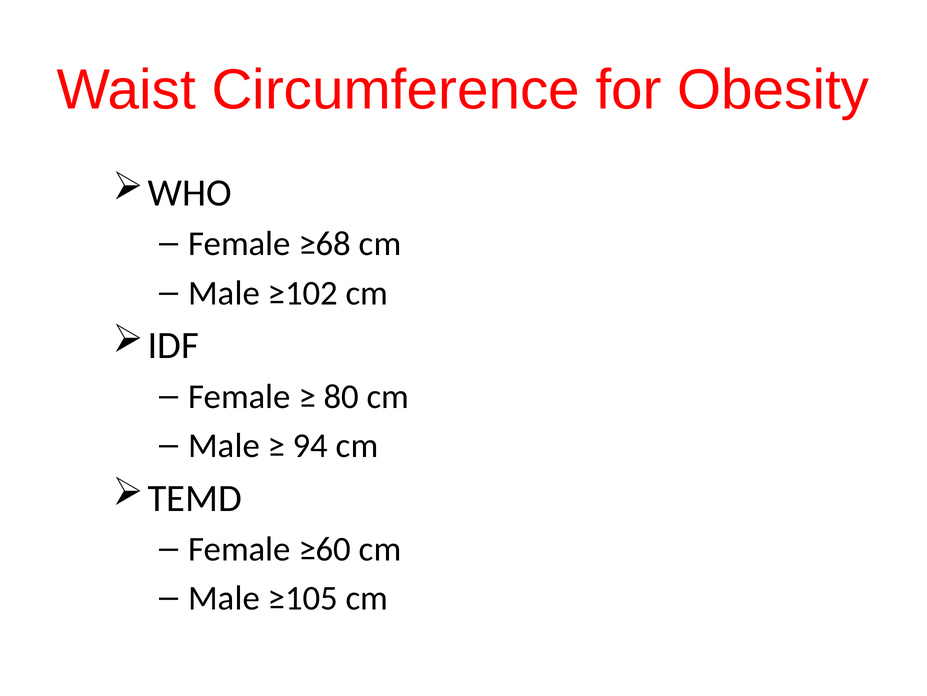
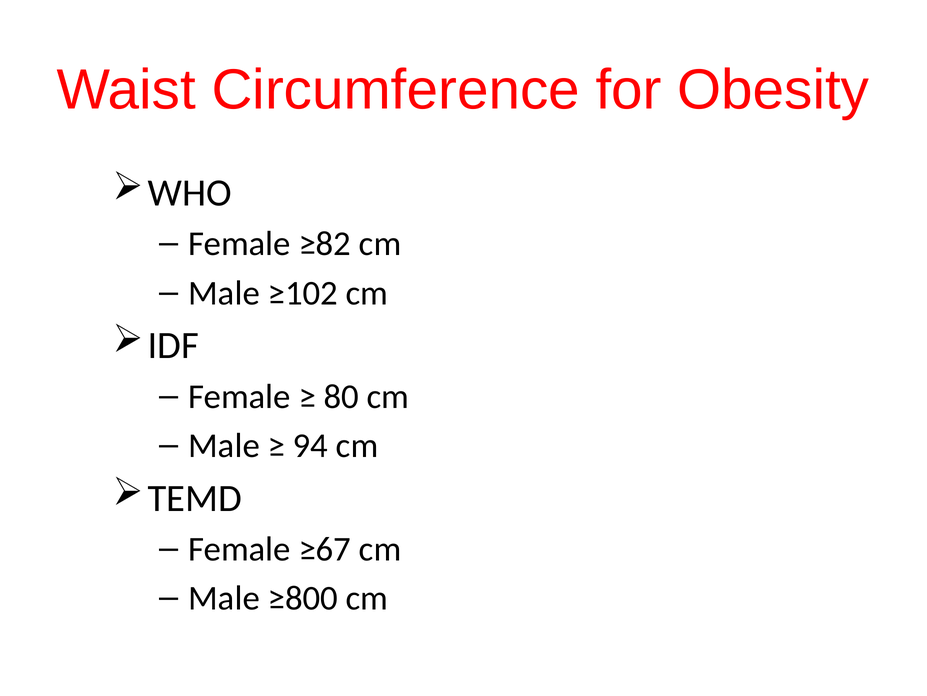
≥68: ≥68 -> ≥82 (325, 244)
≥60: ≥60 -> ≥67 (325, 549)
≥105: ≥105 -> ≥800 (303, 598)
